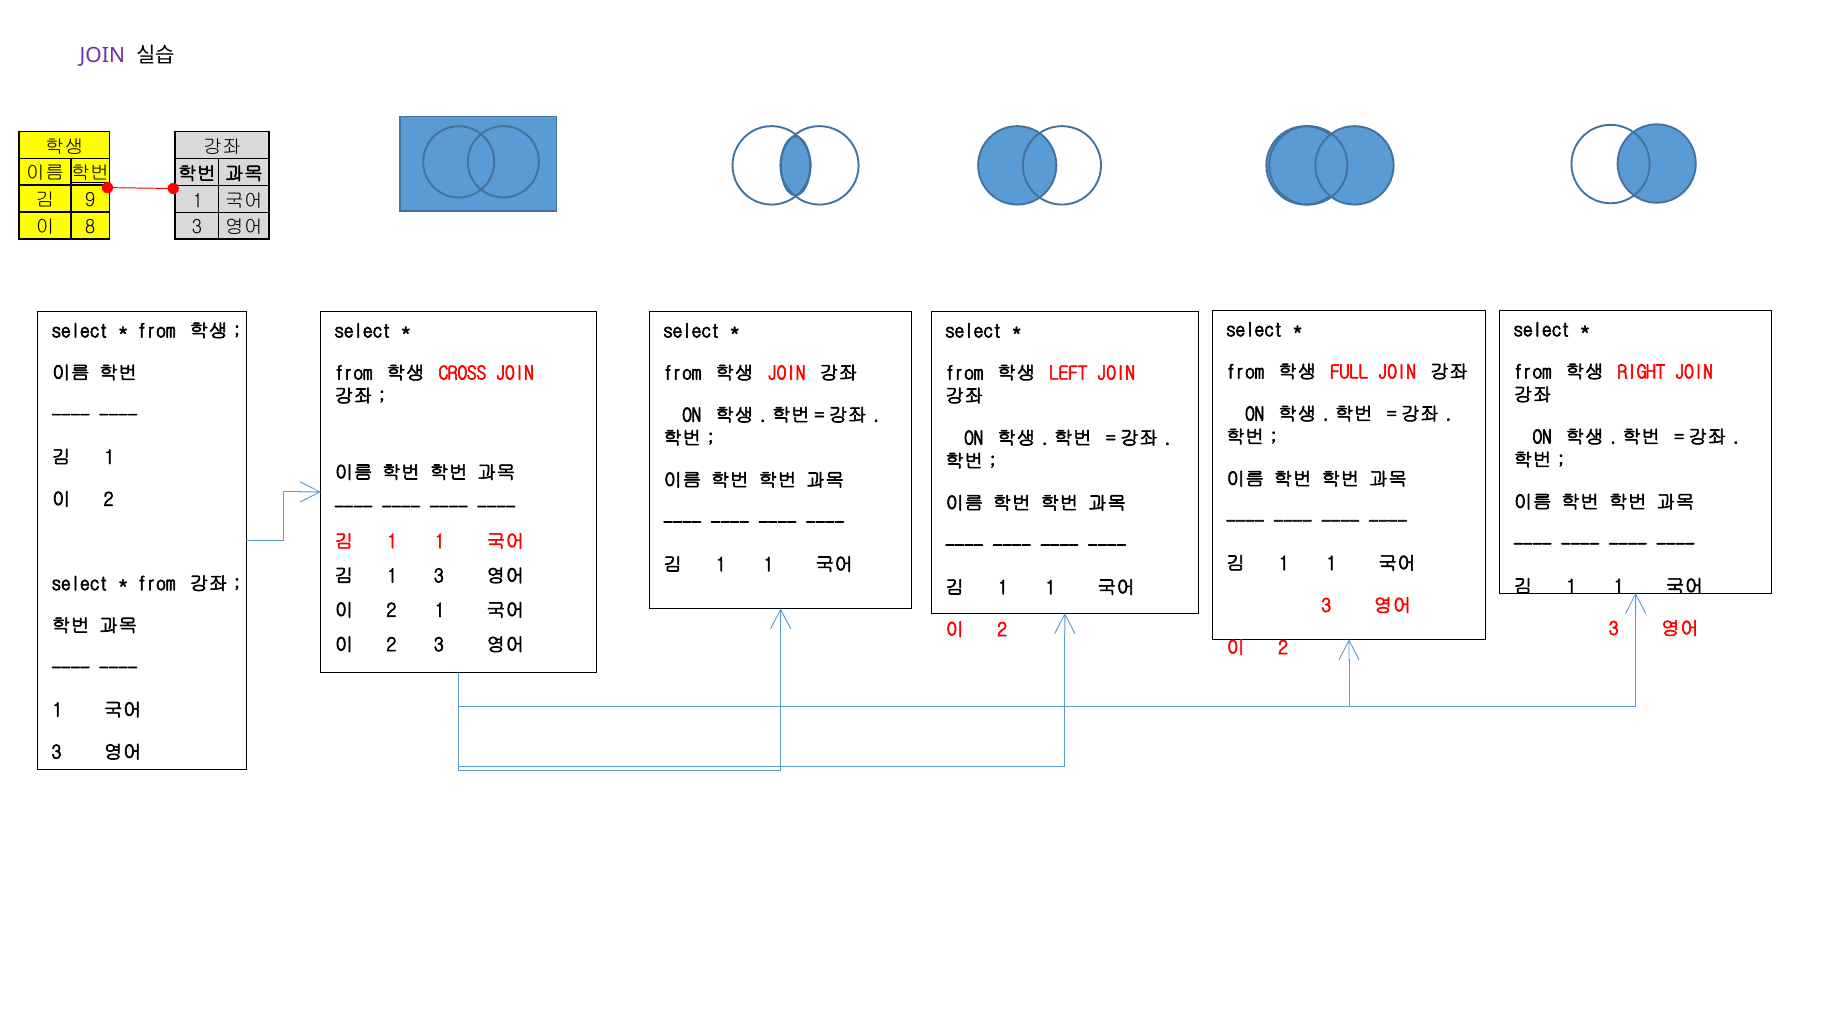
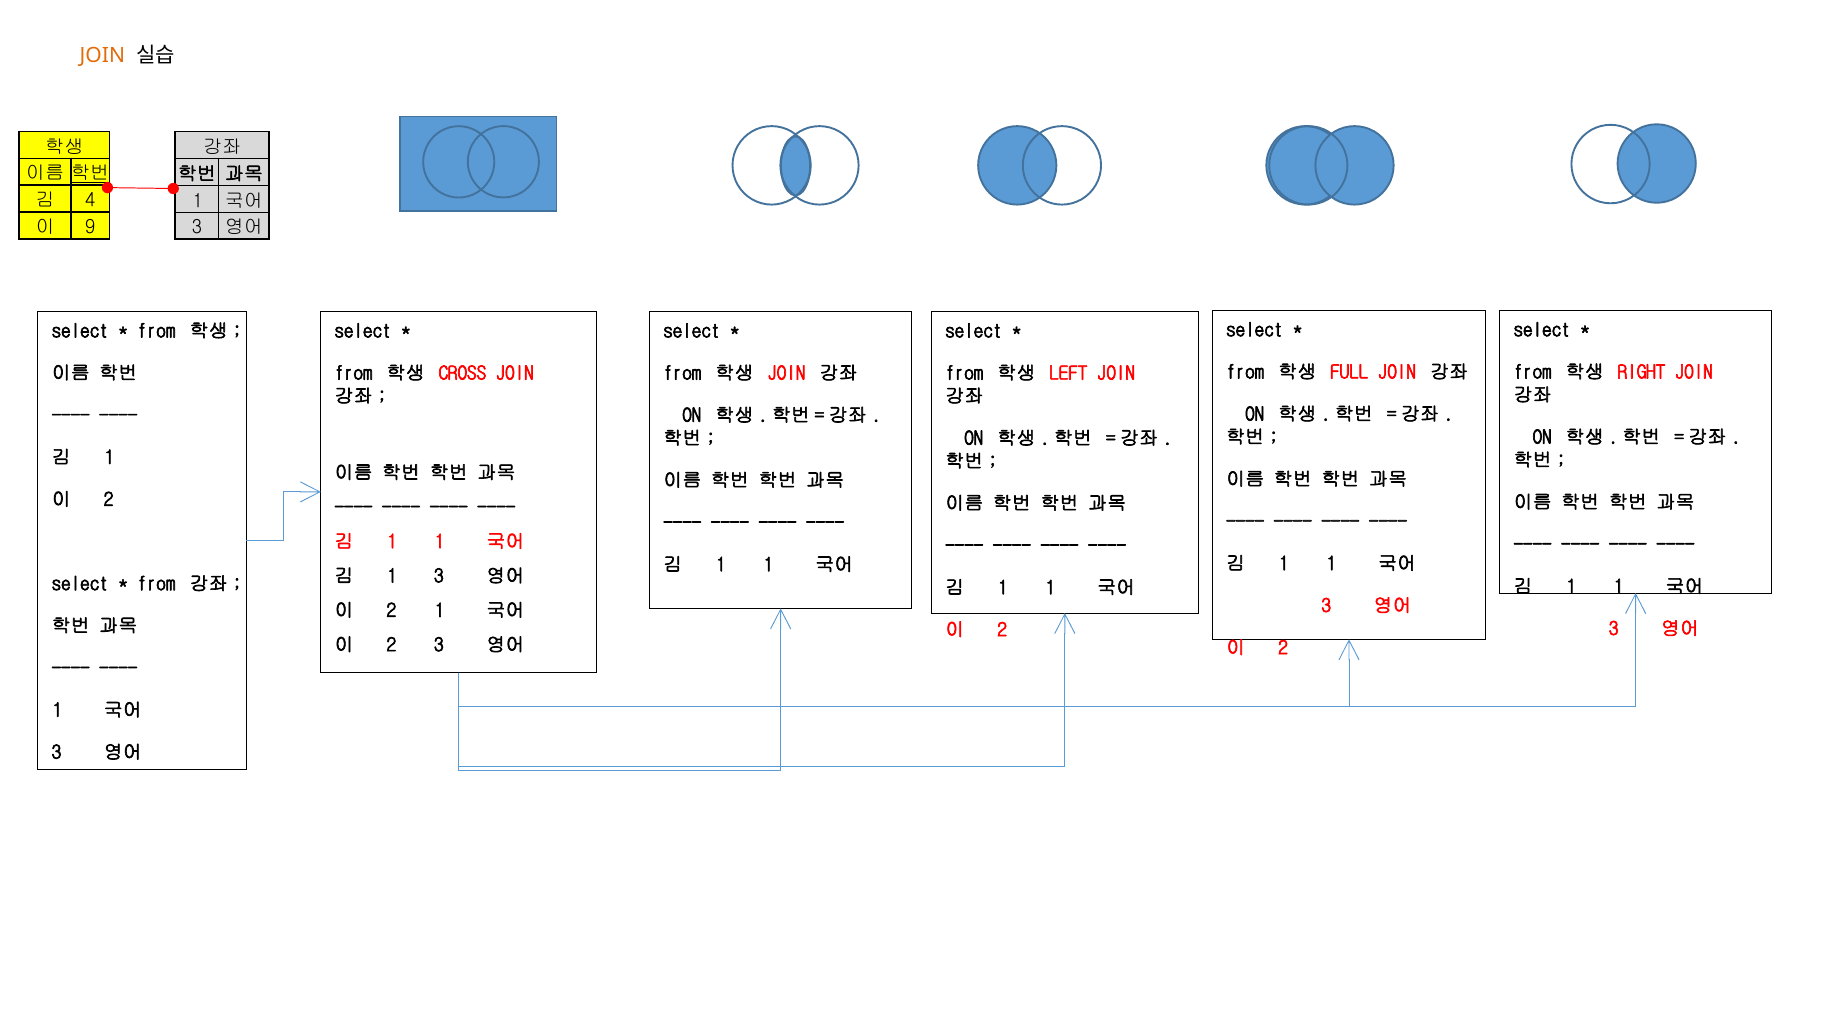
JOIN colour: purple -> orange (102, 55)
9: 9 -> 4 (90, 201)
8: 8 -> 9 (90, 227)
